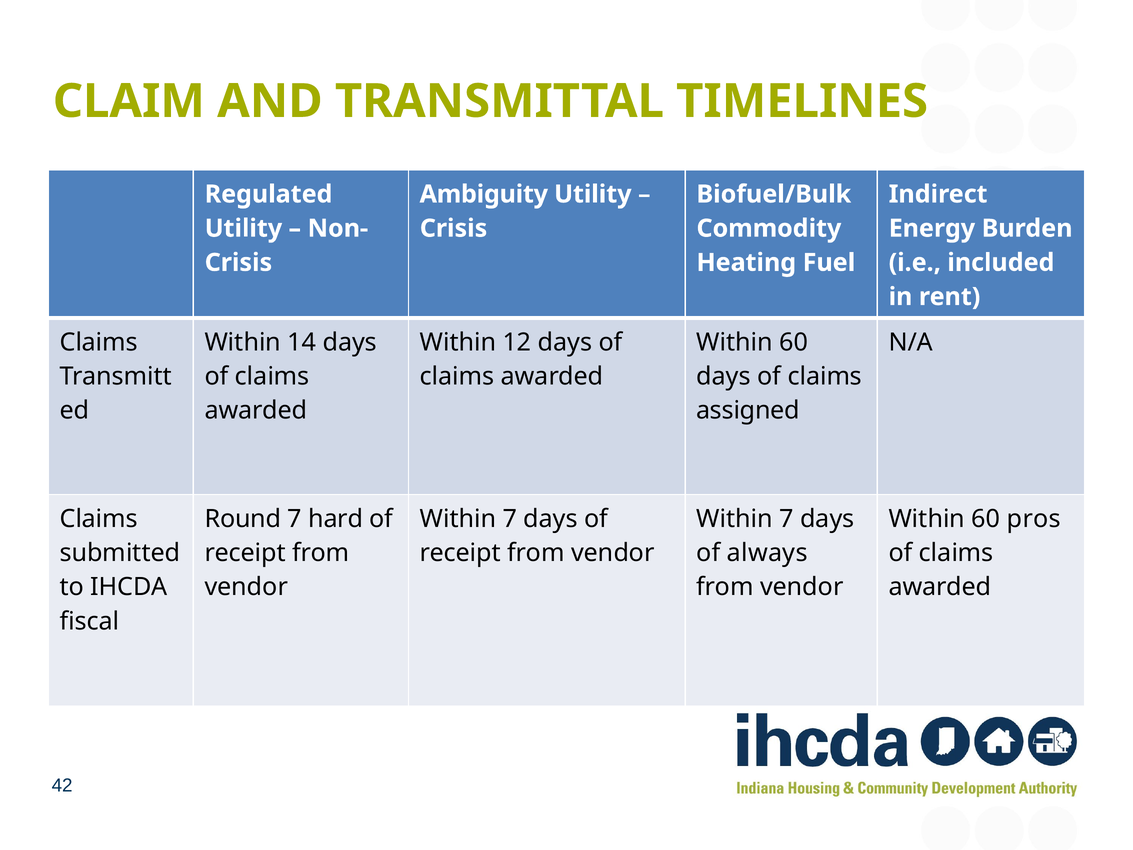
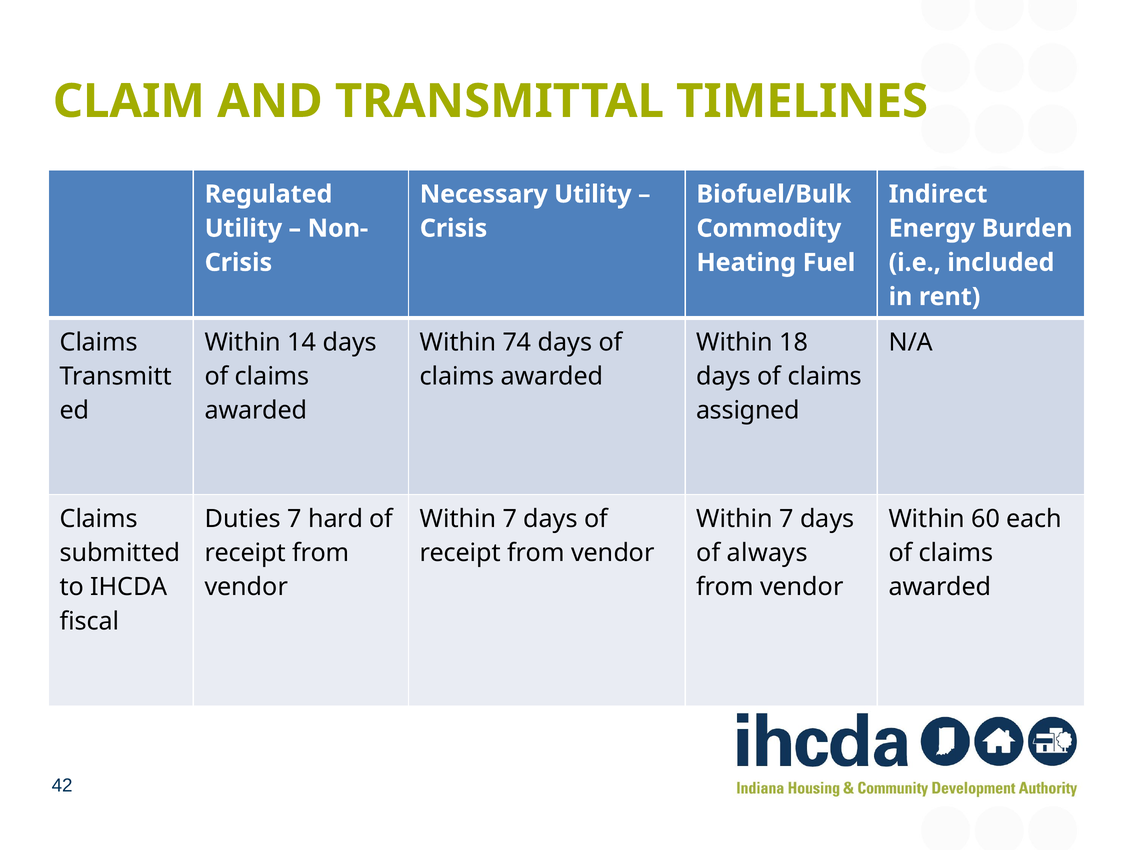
Ambiguity: Ambiguity -> Necessary (484, 194)
12: 12 -> 74 (517, 342)
60: 60 -> 18 (794, 342)
Round: Round -> Duties (243, 519)
pros: pros -> each (1034, 519)
